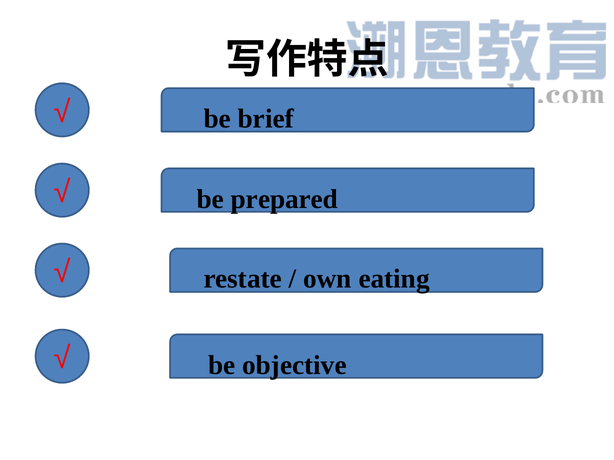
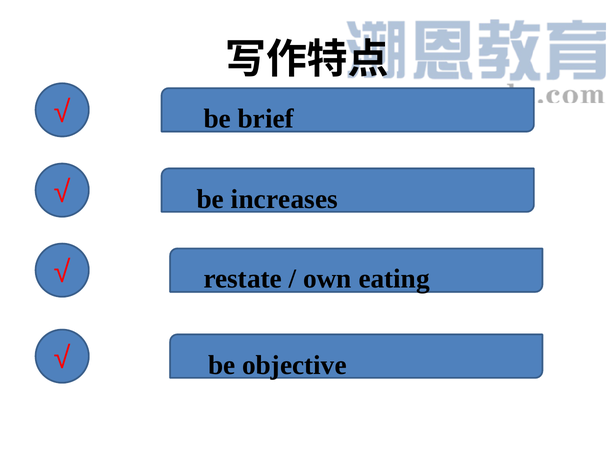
prepared: prepared -> increases (284, 199)
